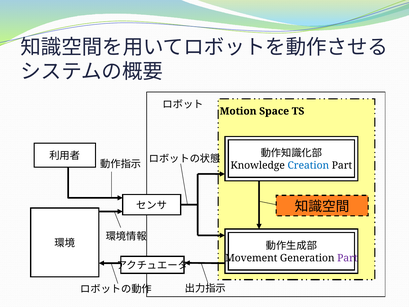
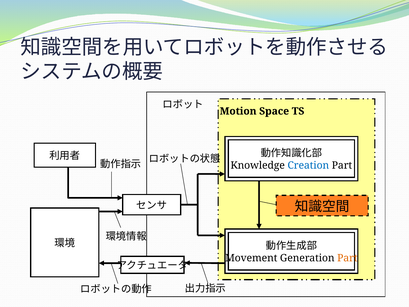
Part colour: purple -> orange (347, 258)
